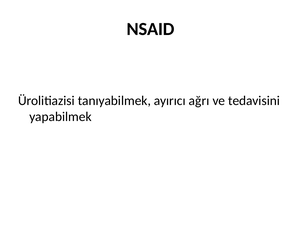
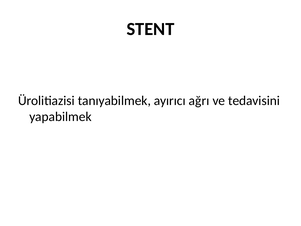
NSAID: NSAID -> STENT (150, 29)
